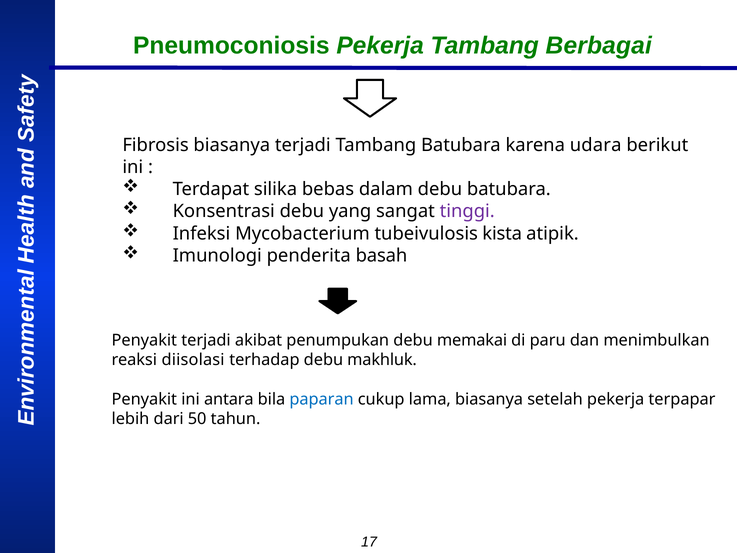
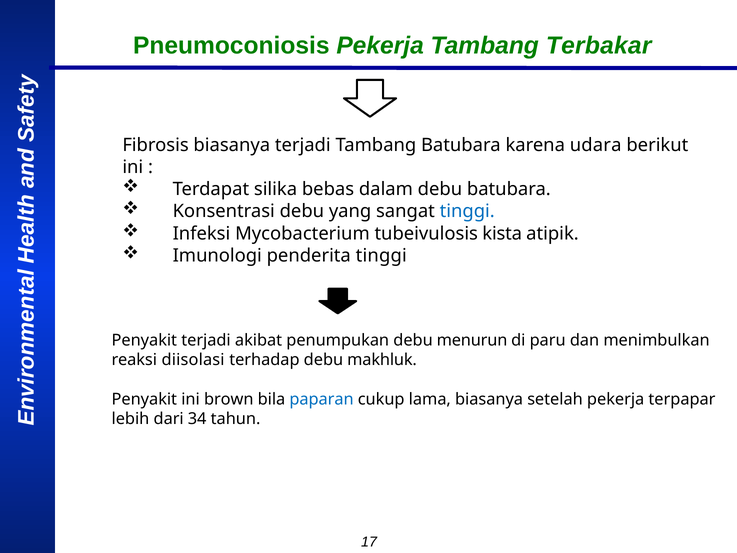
Berbagai: Berbagai -> Terbakar (599, 46)
tinggi colour: purple -> blue (467, 211)
penderita basah: basah -> tinggi (381, 255)
memakai: memakai -> menurun (472, 340)
antara: antara -> brown (229, 399)
50: 50 -> 34 (197, 419)
